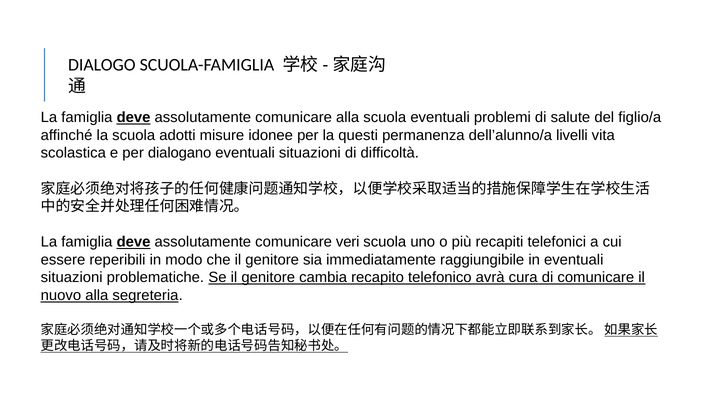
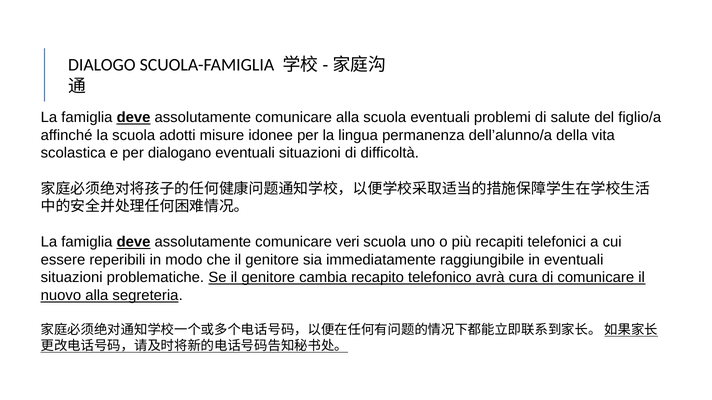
questi: questi -> lingua (358, 135)
livelli: livelli -> della (572, 135)
